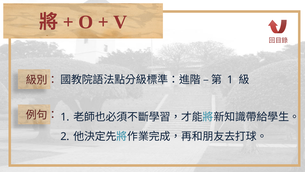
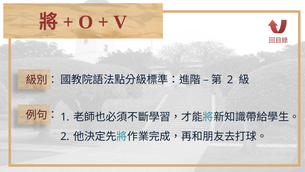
1: 1 -> 2 (230, 80)
